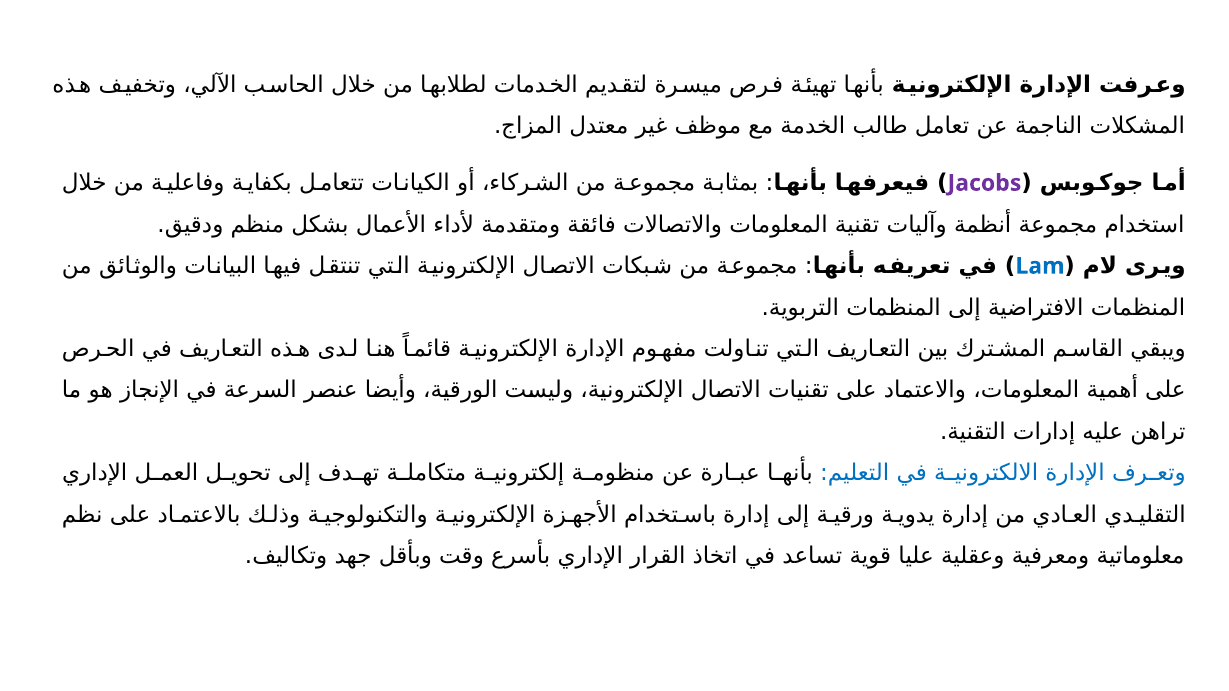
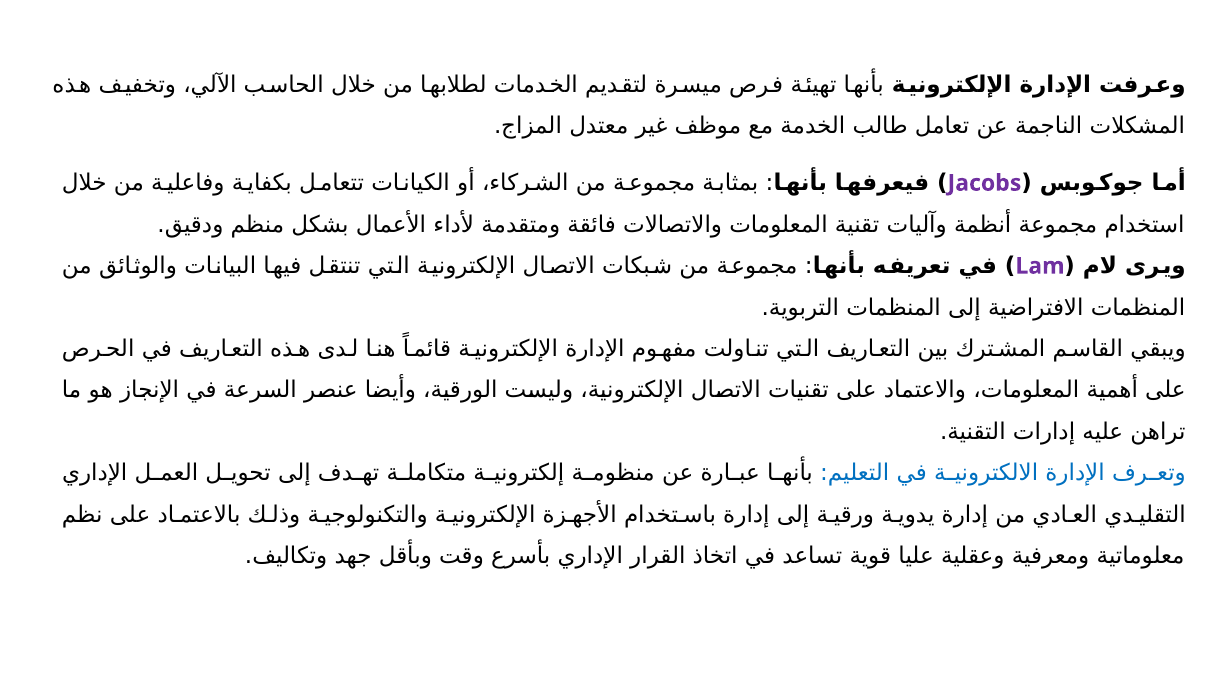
Lam colour: blue -> purple (1040, 266)
